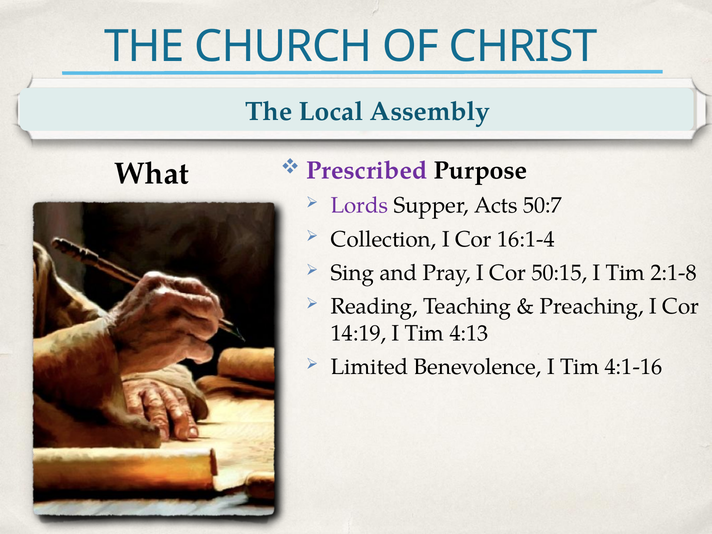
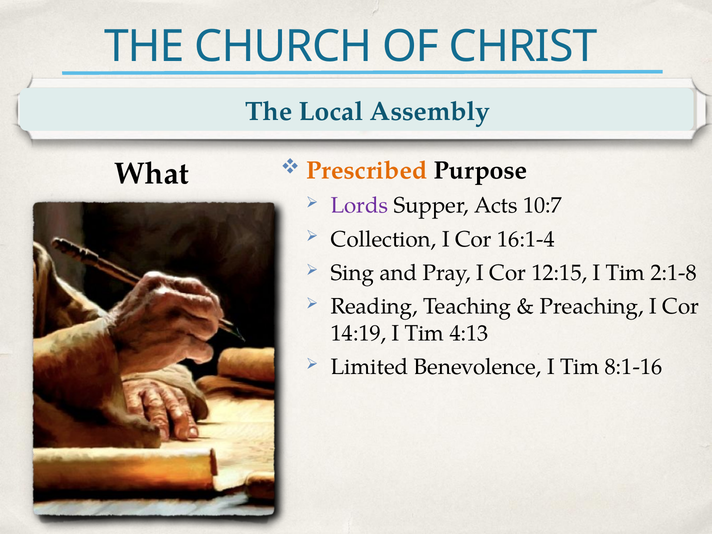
Prescribed colour: purple -> orange (367, 170)
50:7: 50:7 -> 10:7 (543, 206)
50:15: 50:15 -> 12:15 (559, 273)
4:1-16: 4:1-16 -> 8:1-16 (634, 367)
